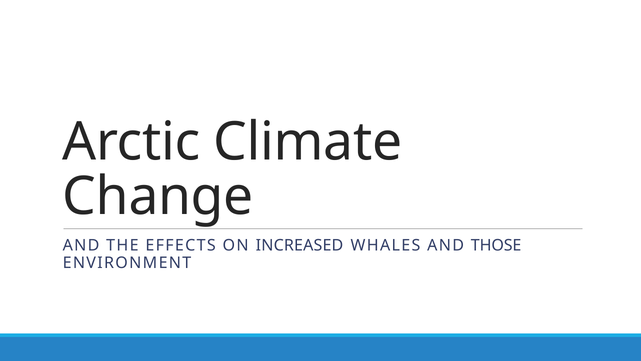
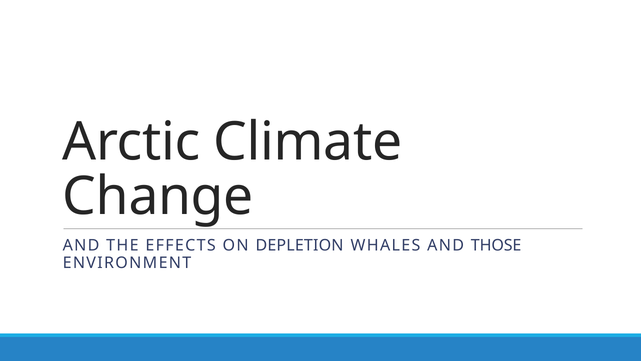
INCREASED: INCREASED -> DEPLETION (300, 245)
